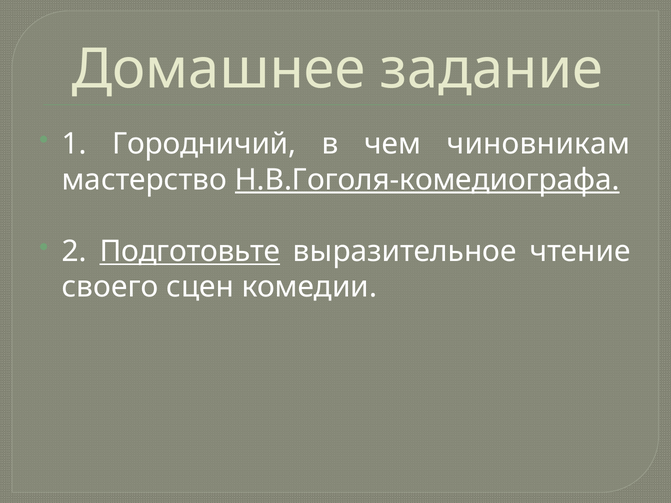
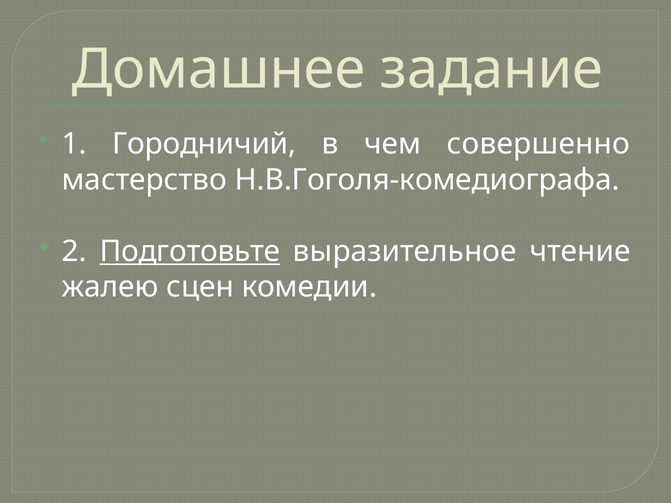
чиновникам: чиновникам -> совершенно (538, 144)
Н.В.Гоголя-комедиографа underline: present -> none (427, 180)
своего: своего -> жалею (110, 287)
